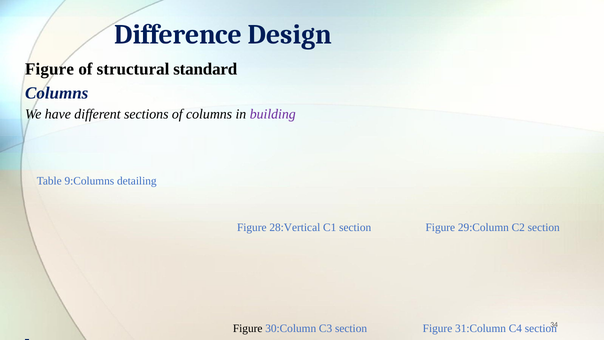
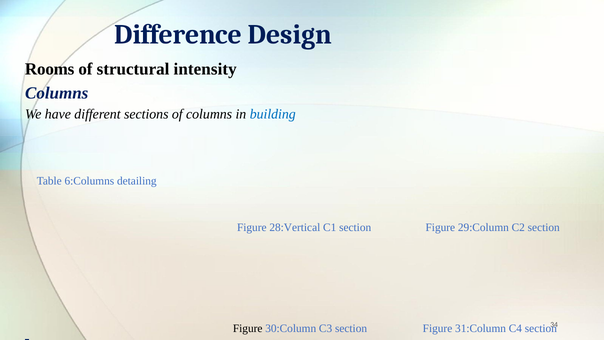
Figure: Figure -> Rooms (50, 69)
standard: standard -> intensity (205, 69)
building colour: purple -> blue (273, 114)
9:Columns: 9:Columns -> 6:Columns (89, 181)
